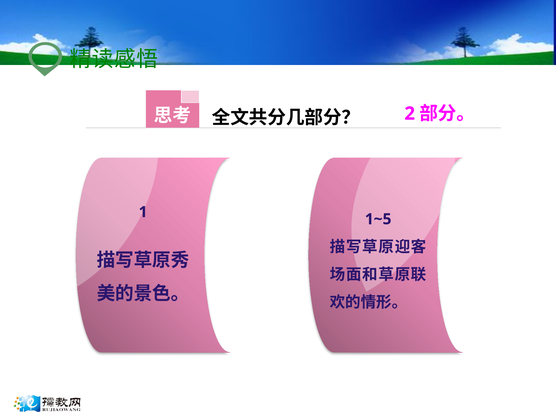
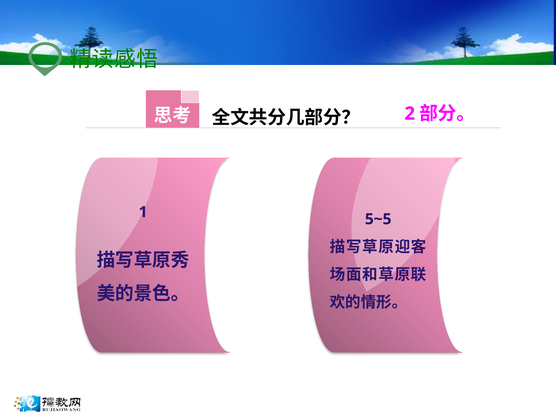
1~5: 1~5 -> 5~5 (378, 219)
